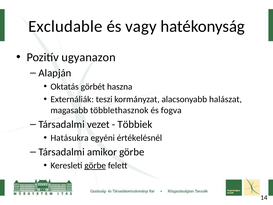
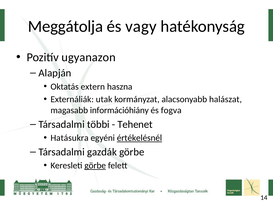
Excludable: Excludable -> Meggátolja (65, 26)
görbét: görbét -> extern (93, 86)
teszi: teszi -> utak (104, 99)
többlethasznok: többlethasznok -> információhiány (119, 110)
vezet: vezet -> többi (98, 124)
Többiek: Többiek -> Tehenet (135, 124)
értékelésnél underline: none -> present (139, 138)
amikor: amikor -> gazdák (102, 152)
